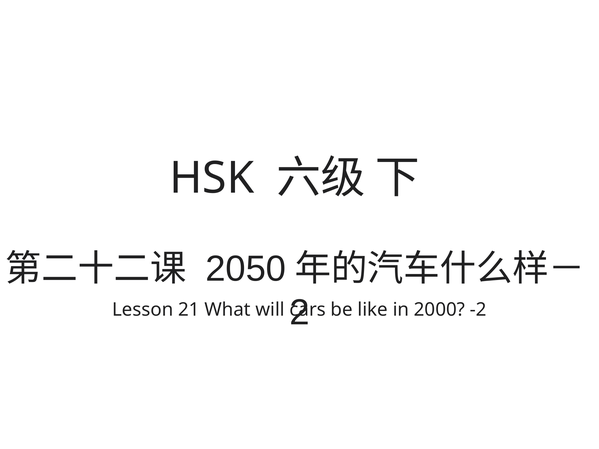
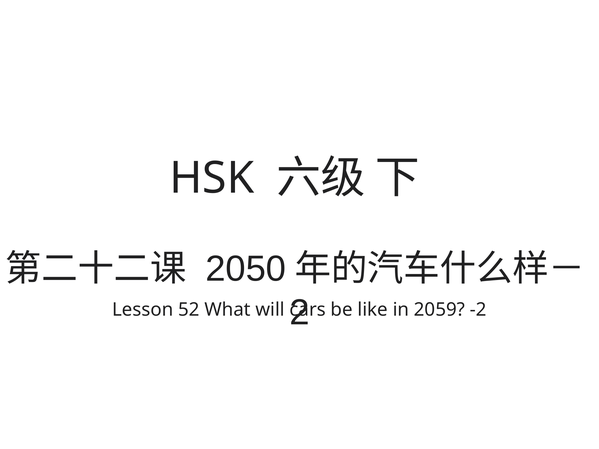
21: 21 -> 52 (189, 310)
2000: 2000 -> 2059 (439, 310)
